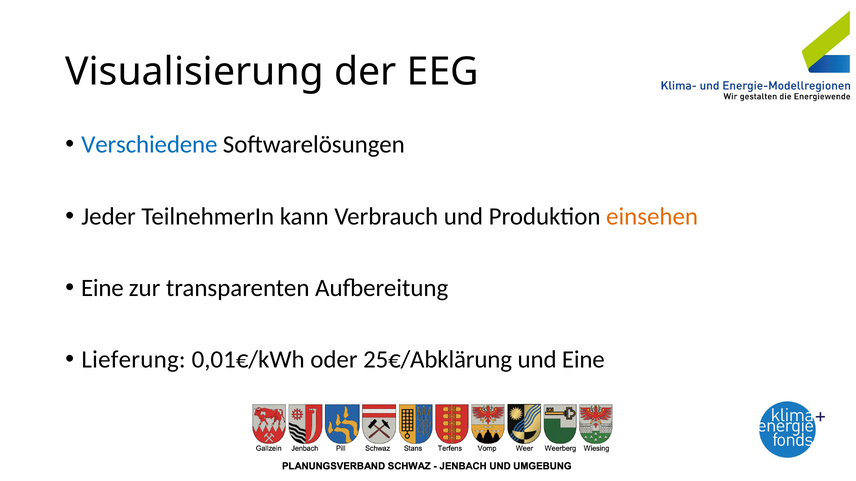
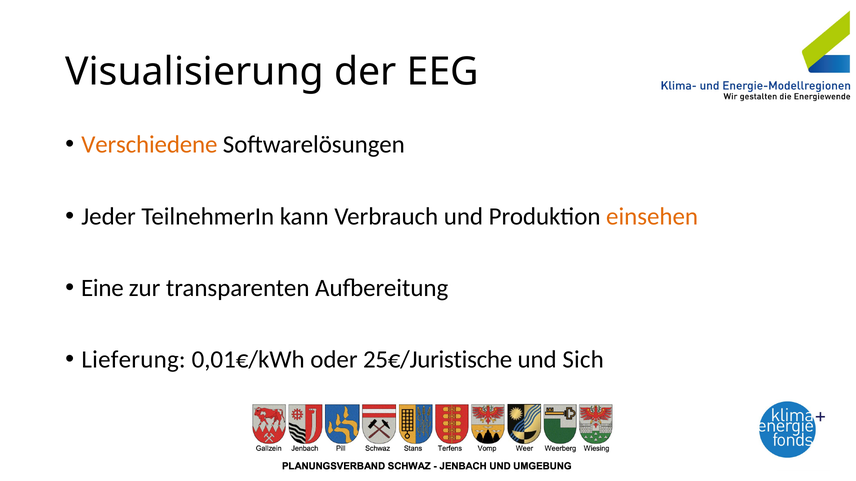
Verschiedene colour: blue -> orange (149, 145)
25€/Abklärung: 25€/Abklärung -> 25€/Juristische (438, 360)
und Eine: Eine -> Sich (583, 360)
